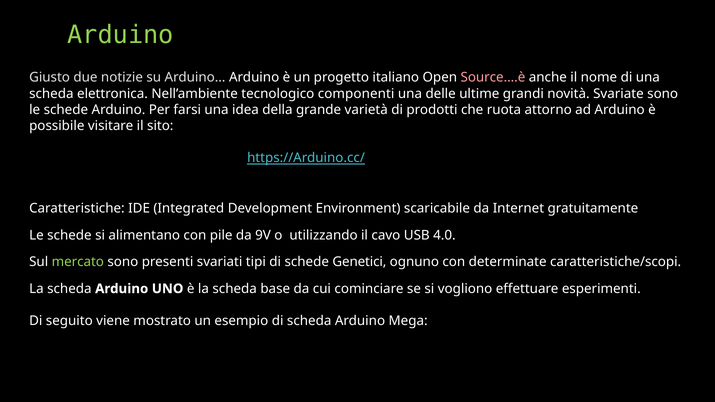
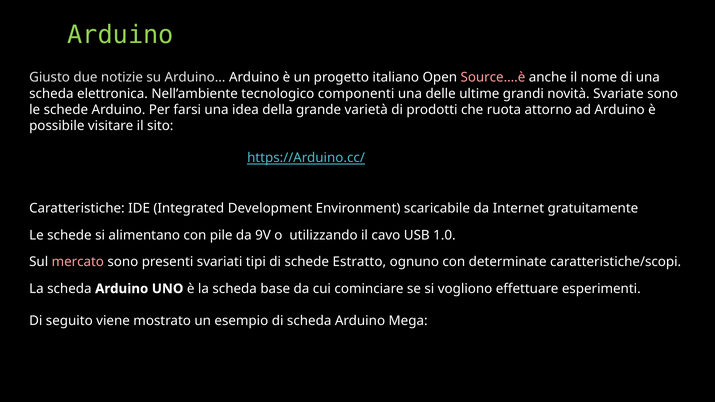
4.0: 4.0 -> 1.0 (444, 235)
mercato colour: light green -> pink (78, 262)
Genetici: Genetici -> Estratto (359, 262)
